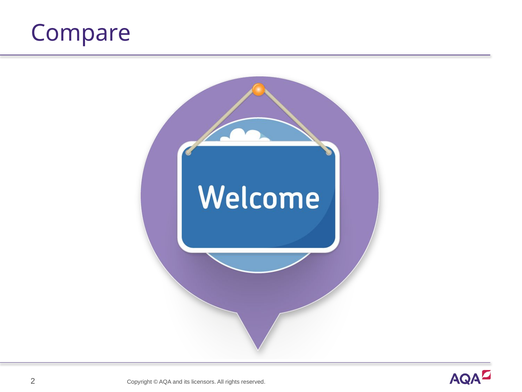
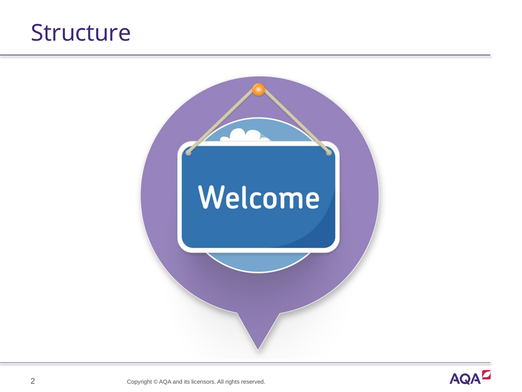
Compare: Compare -> Structure (81, 33)
